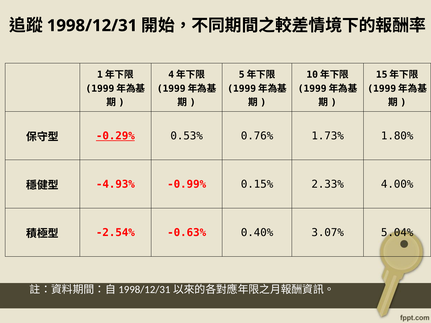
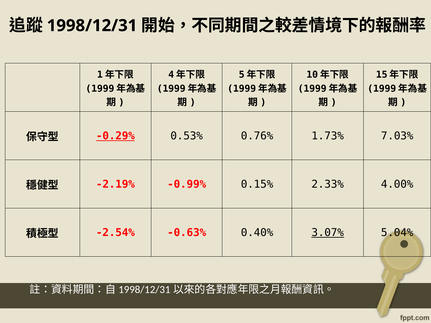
1.80%: 1.80% -> 7.03% (397, 136)
-4.93%: -4.93% -> -2.19% (115, 184)
3.07% underline: none -> present (328, 233)
